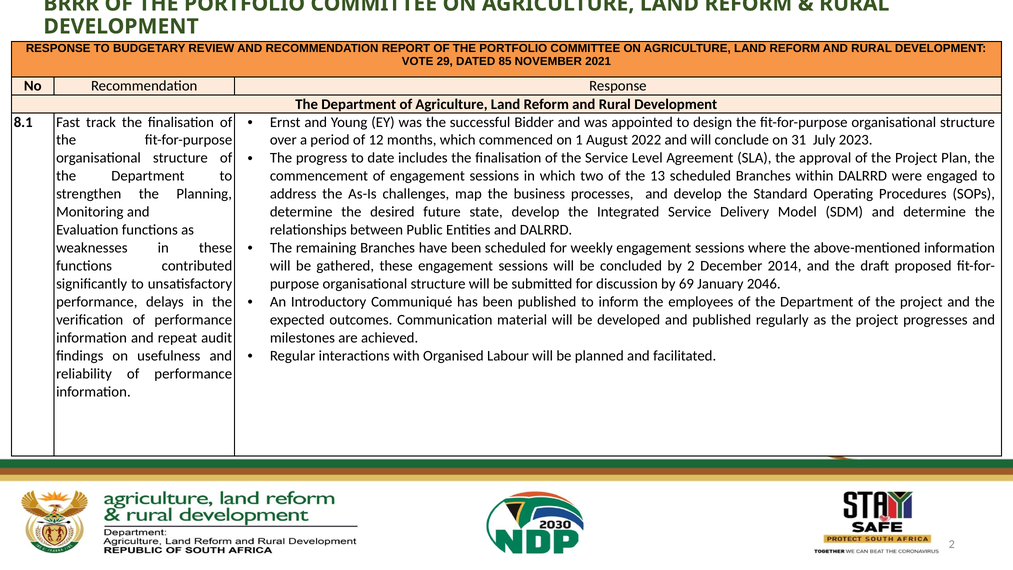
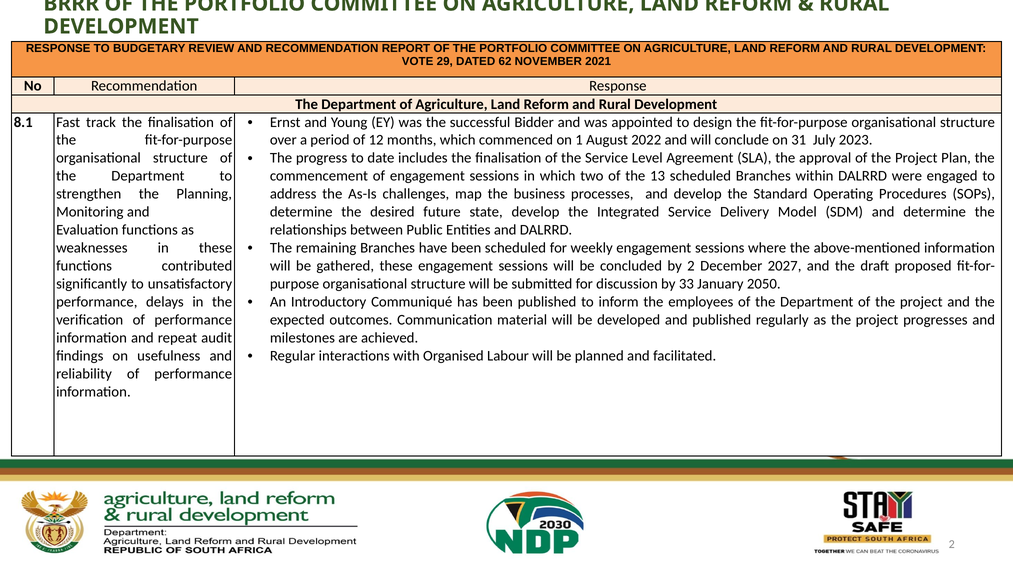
85: 85 -> 62 (505, 61)
2014: 2014 -> 2027 (785, 266)
69: 69 -> 33 (686, 284)
2046: 2046 -> 2050 (764, 284)
